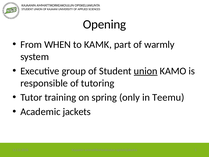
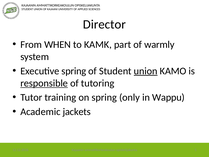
Opening: Opening -> Director (104, 24)
Executive group: group -> spring (74, 71)
responsible underline: none -> present (44, 83)
Teemu: Teemu -> Wappu (168, 97)
